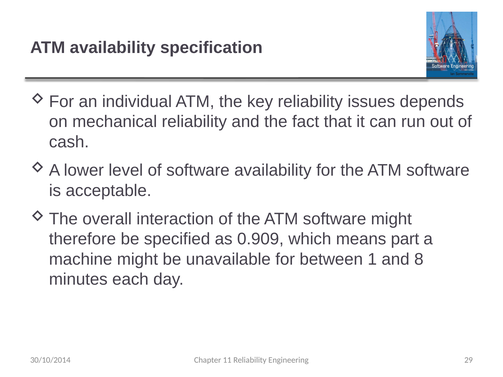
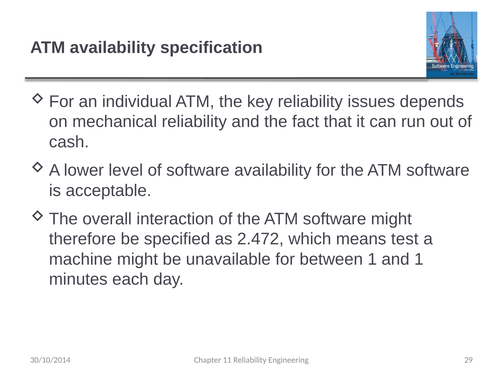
0.909: 0.909 -> 2.472 (260, 239)
part: part -> test (405, 239)
and 8: 8 -> 1 (419, 259)
